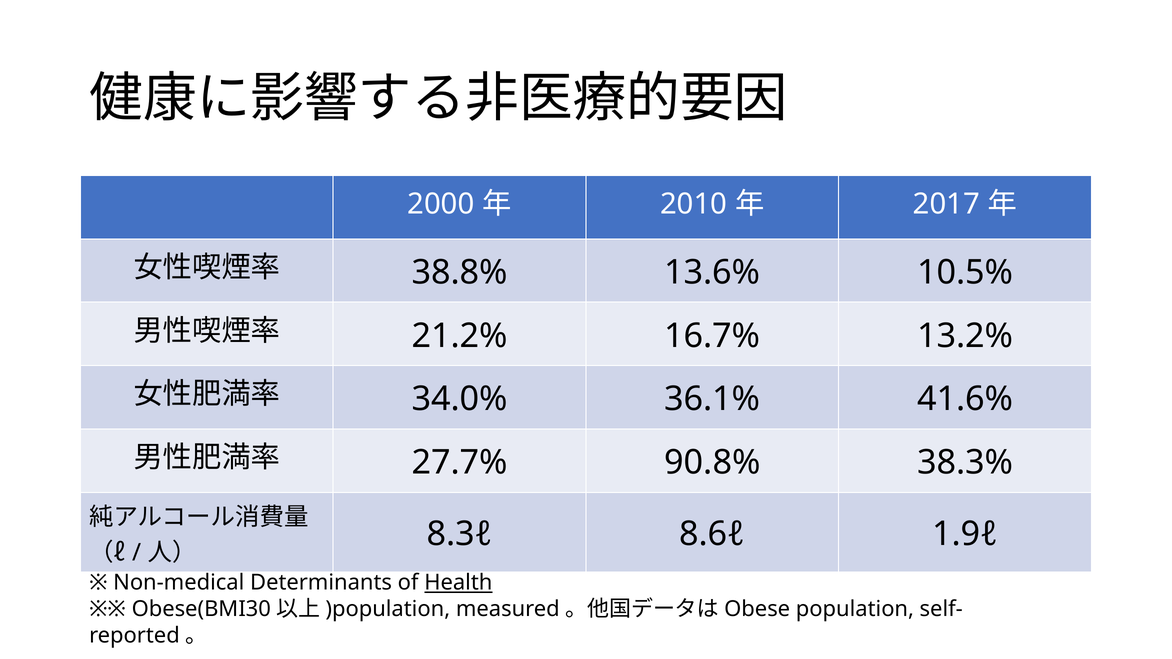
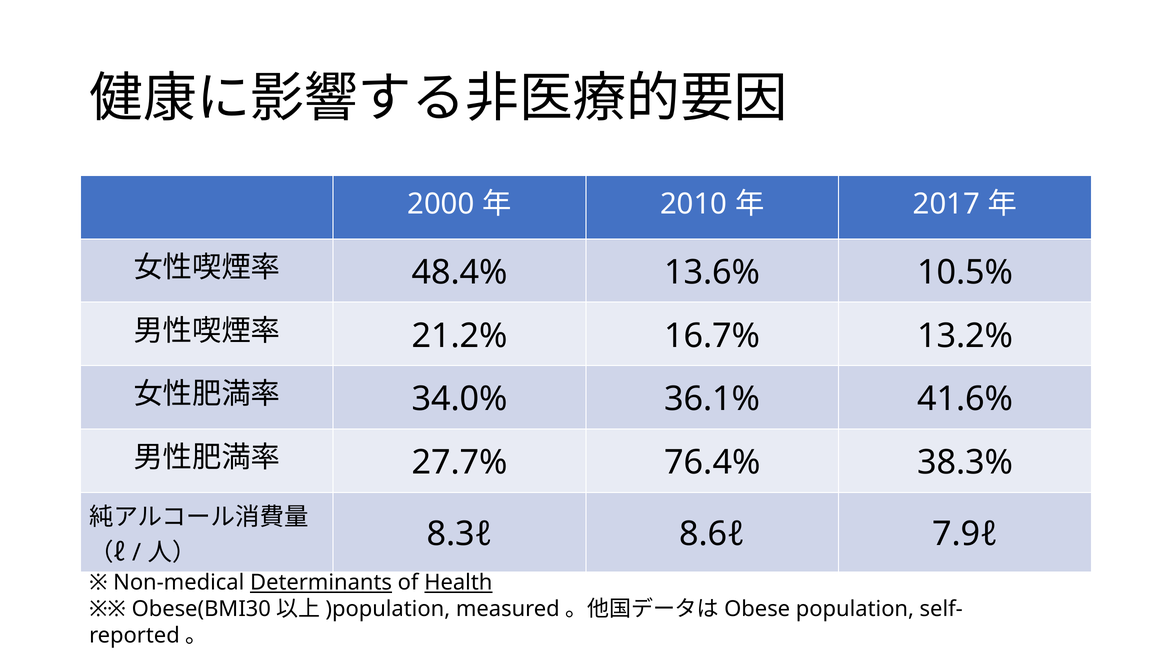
38.8%: 38.8% -> 48.4% (460, 273)
90.8%: 90.8% -> 76.4% (712, 463)
1.9ℓ: 1.9ℓ -> 7.9ℓ (965, 534)
Determinants underline: none -> present (321, 583)
